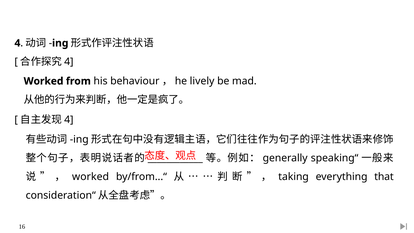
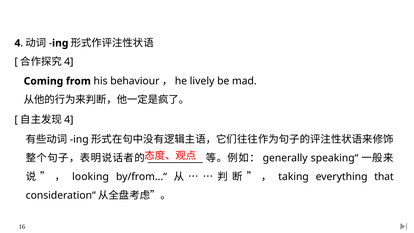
Worked: Worked -> Coming (43, 81)
worked: worked -> looking (91, 177)
